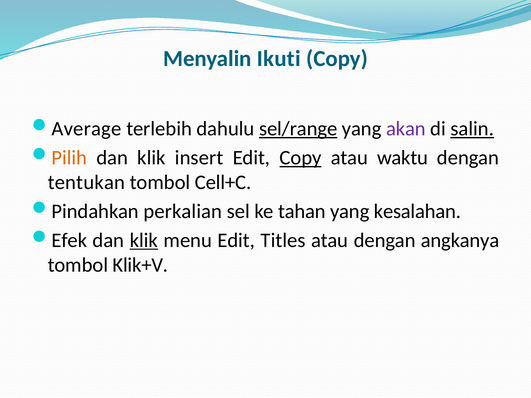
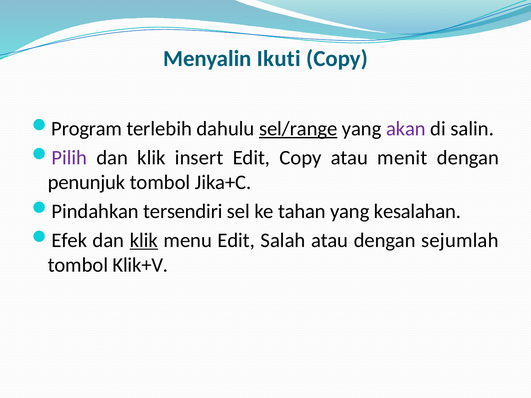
Average: Average -> Program (87, 129)
salin underline: present -> none (472, 129)
Pilih colour: orange -> purple (69, 158)
Copy underline: present -> none (301, 158)
waktu: waktu -> menit (402, 158)
tentukan: tentukan -> penunjuk (87, 183)
Cell+C: Cell+C -> Jika+C (223, 183)
perkalian: perkalian -> tersendiri (183, 212)
Titles: Titles -> Salah (283, 240)
angkanya: angkanya -> sejumlah (460, 240)
